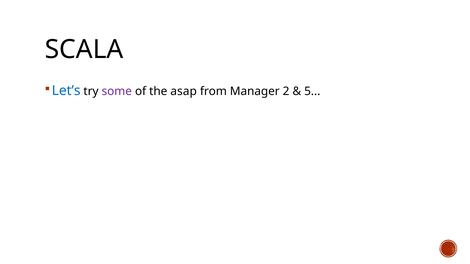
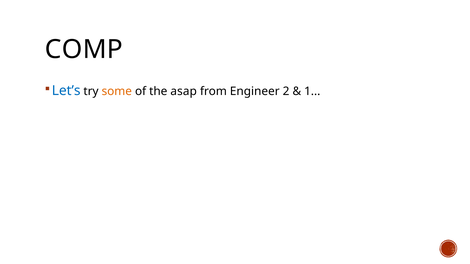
SCALA: SCALA -> COMP (84, 50)
some colour: purple -> orange (117, 91)
Manager: Manager -> Engineer (255, 91)
5: 5 -> 1 (312, 91)
